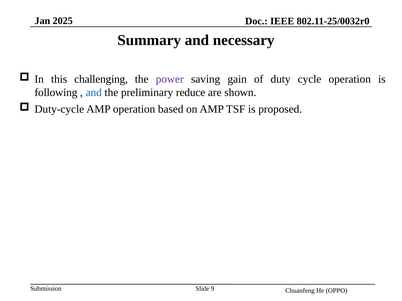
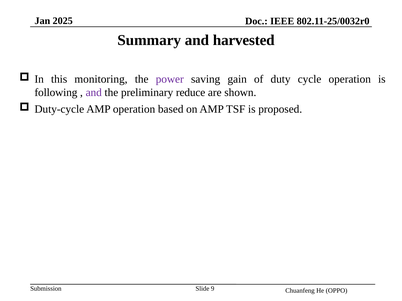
necessary: necessary -> harvested (244, 40)
challenging: challenging -> monitoring (101, 79)
and colour: blue -> purple (94, 93)
